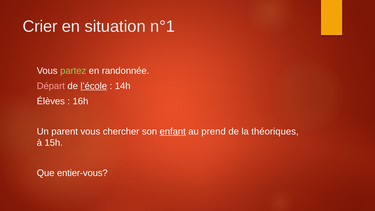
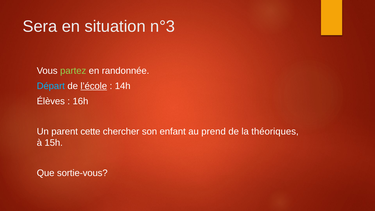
Crier: Crier -> Sera (40, 26)
n°1: n°1 -> n°3 (163, 26)
Départ colour: pink -> light blue (51, 86)
parent vous: vous -> cette (90, 131)
enfant underline: present -> none (173, 131)
entier-vous: entier-vous -> sortie-vous (82, 173)
